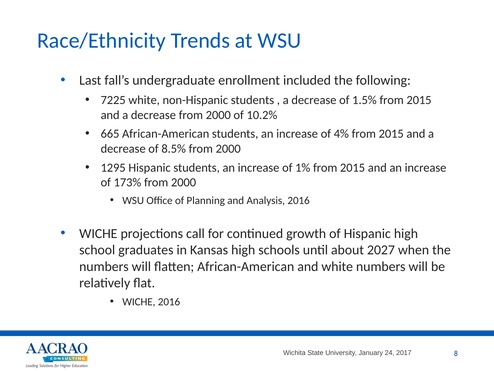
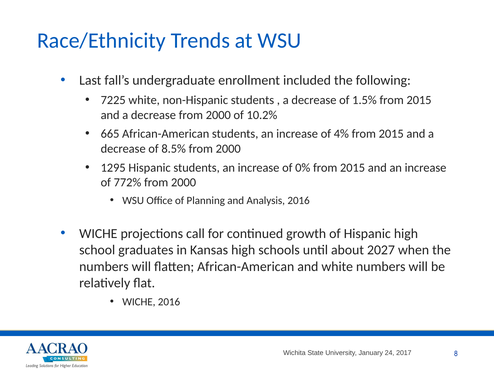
1%: 1% -> 0% (303, 167)
173%: 173% -> 772% (127, 182)
